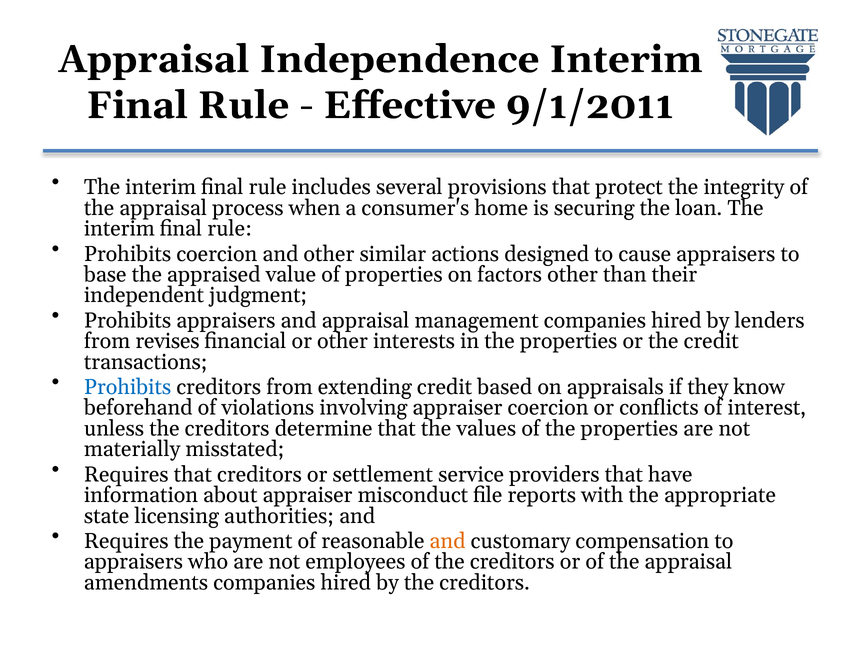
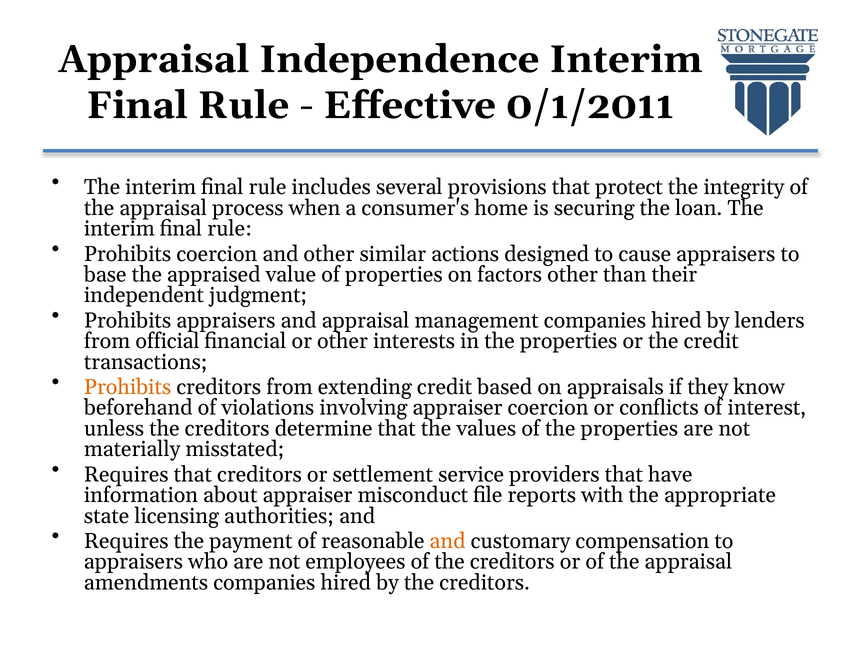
9/1/2011: 9/1/2011 -> 0/1/2011 (590, 105)
revises: revises -> official (168, 341)
Prohibits colour: blue -> orange (128, 387)
